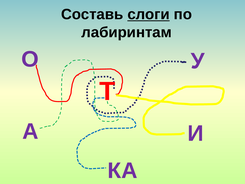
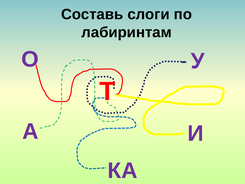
слоги underline: present -> none (149, 14)
